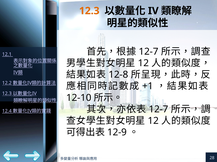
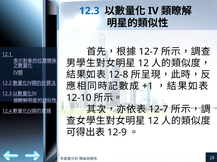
12.3 colour: orange -> blue (89, 11)
